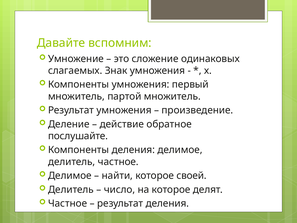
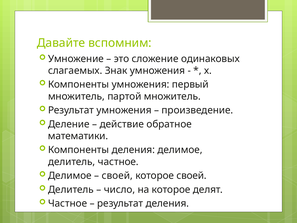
послушайте: послушайте -> математики (78, 136)
найти: найти -> своей (117, 175)
